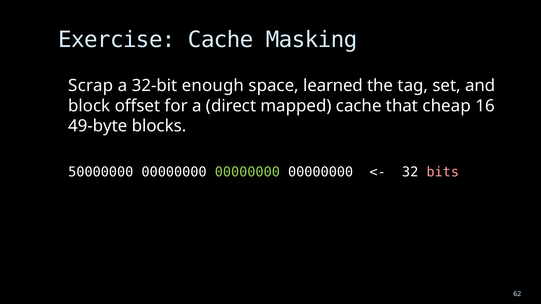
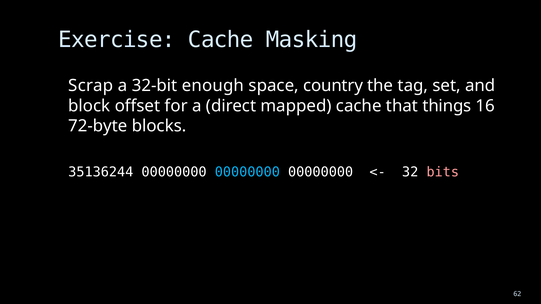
learned: learned -> country (333, 86)
cheap: cheap -> things (447, 106)
49-byte: 49-byte -> 72-byte (98, 126)
50000000: 50000000 -> 35136244 (101, 172)
00000000 colour: light green -> light blue (247, 172)
